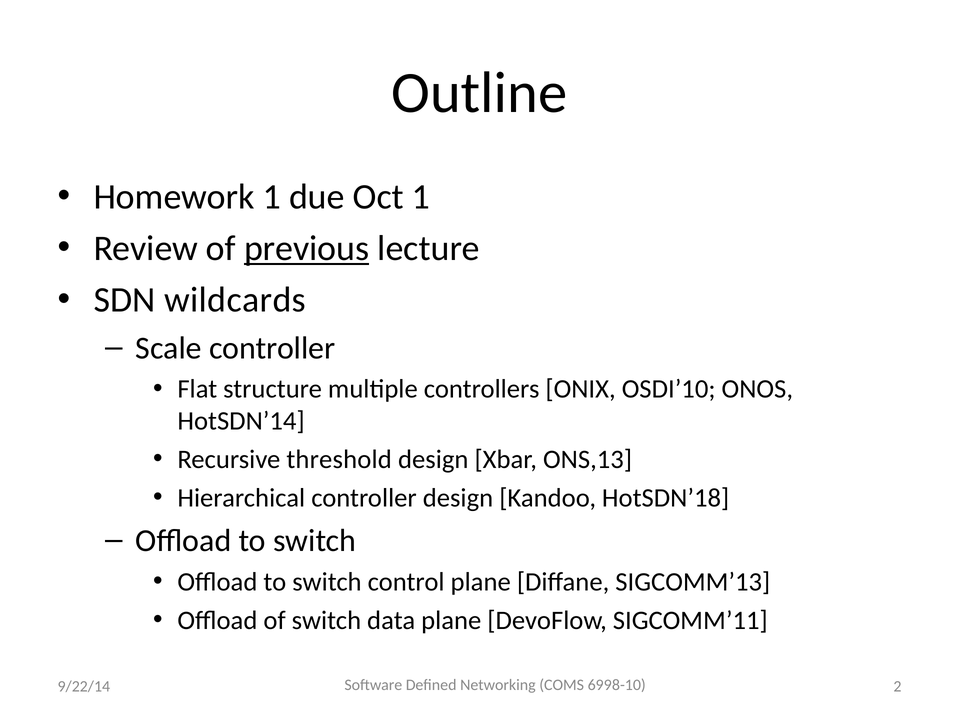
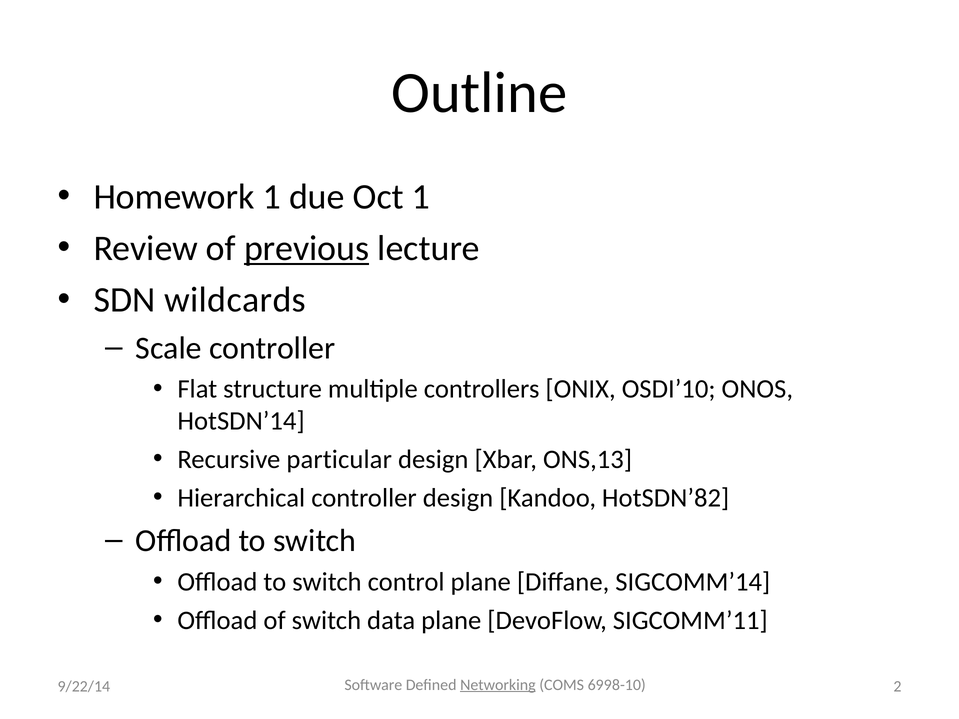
threshold: threshold -> particular (339, 460)
HotSDN’18: HotSDN’18 -> HotSDN’82 (666, 498)
SIGCOMM’13: SIGCOMM’13 -> SIGCOMM’14 (693, 582)
Networking underline: none -> present (498, 685)
